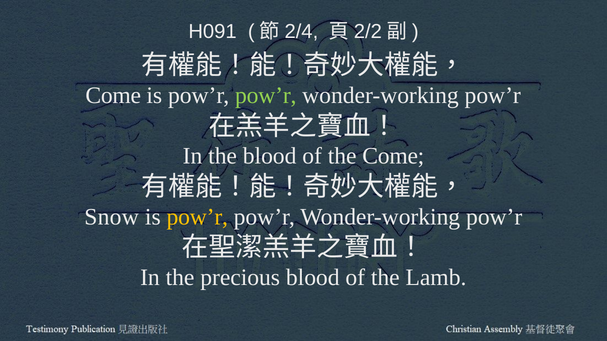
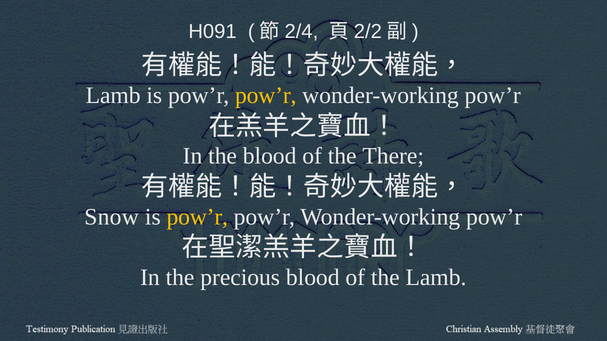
Come: Come -> Lamb (113, 96)
pow’r colour: light green -> yellow (266, 96)
the Come: Come -> There (393, 156)
